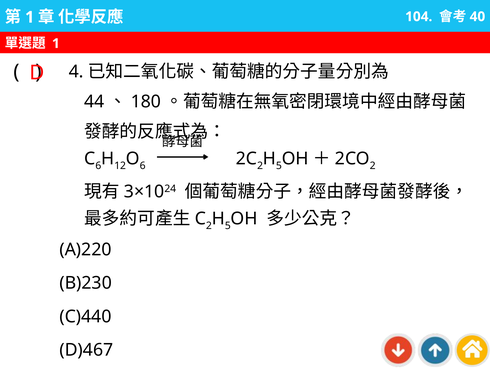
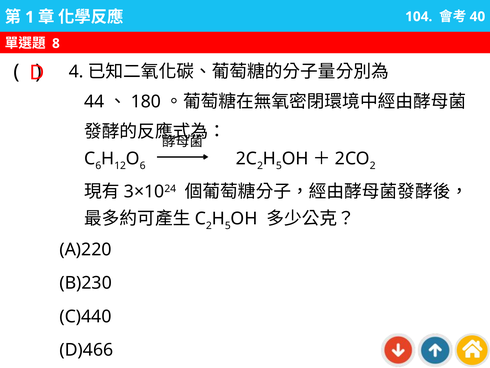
1: 1 -> 8 (56, 43)
D)467: D)467 -> D)466 (86, 350)
